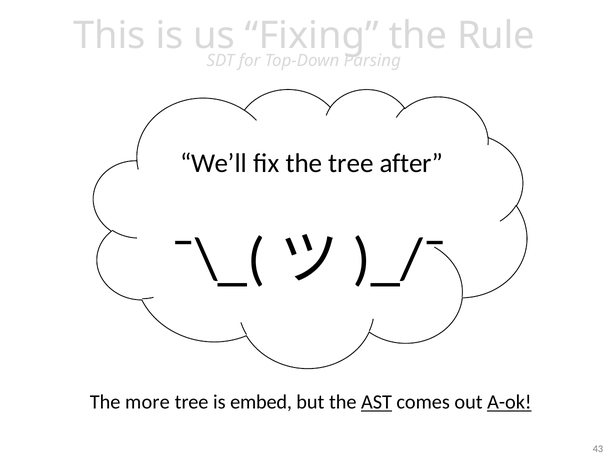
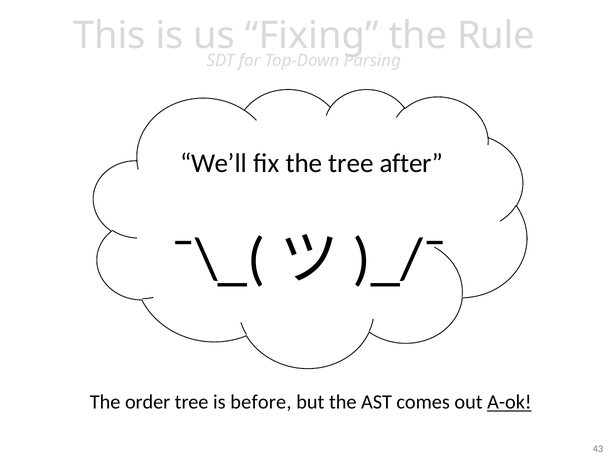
more: more -> order (148, 402)
embed: embed -> before (261, 402)
AST underline: present -> none (377, 402)
